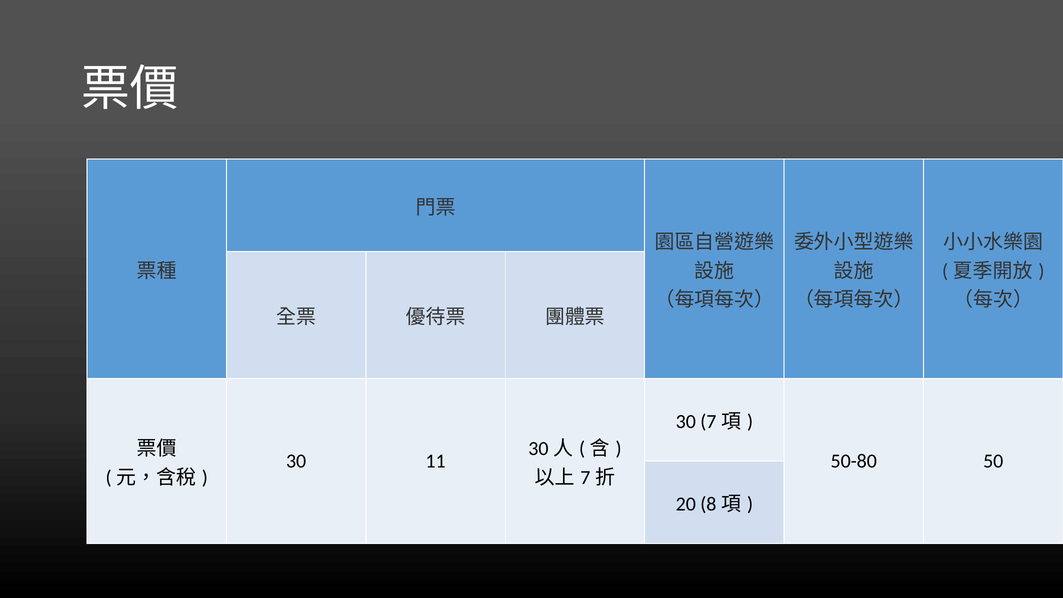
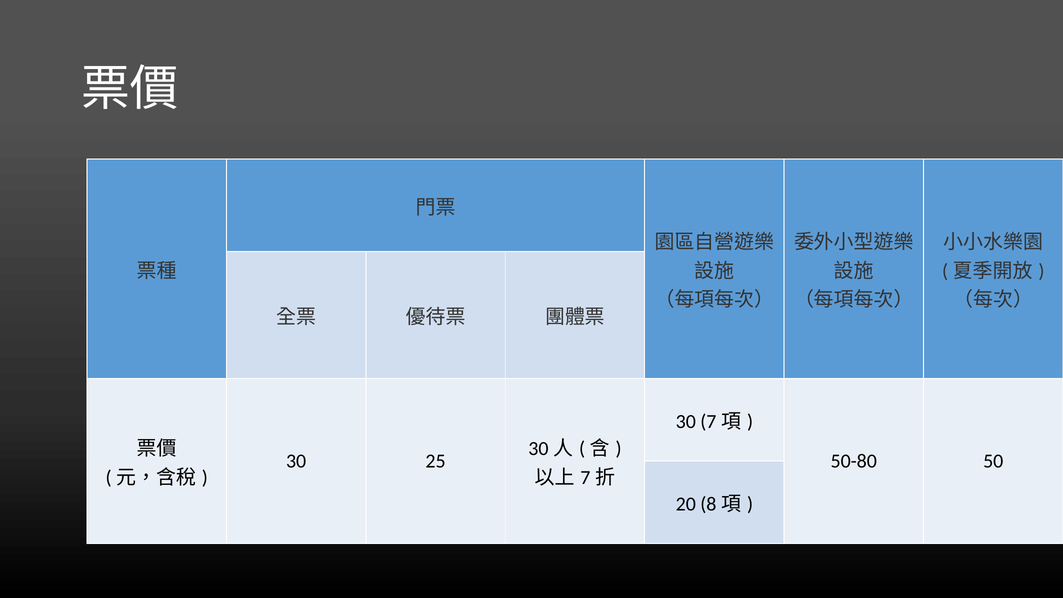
11: 11 -> 25 (436, 461)
